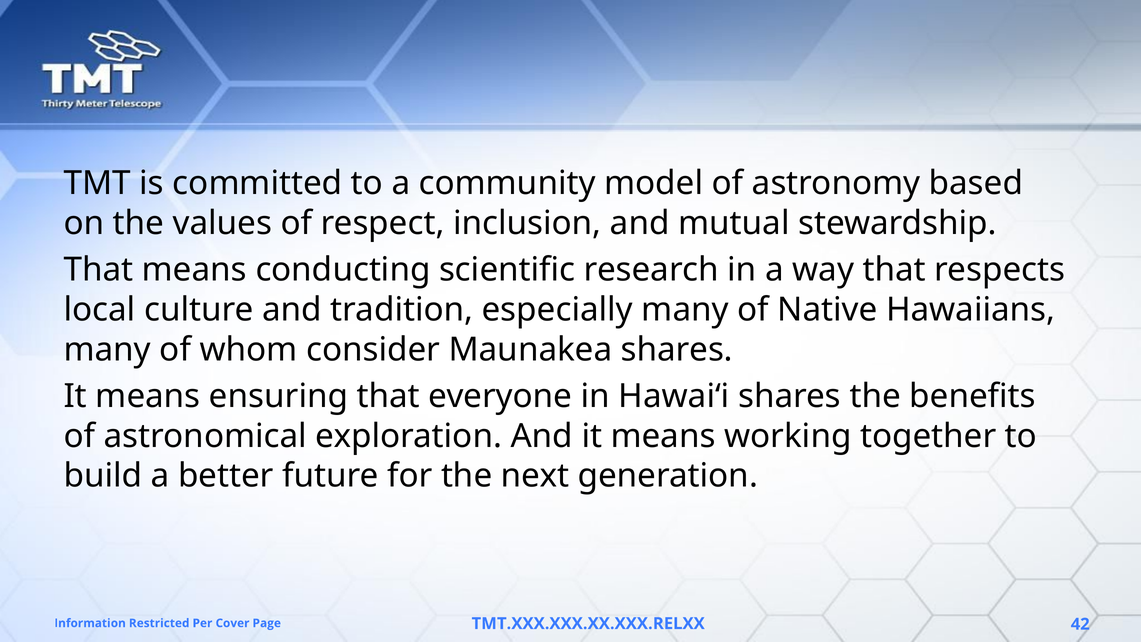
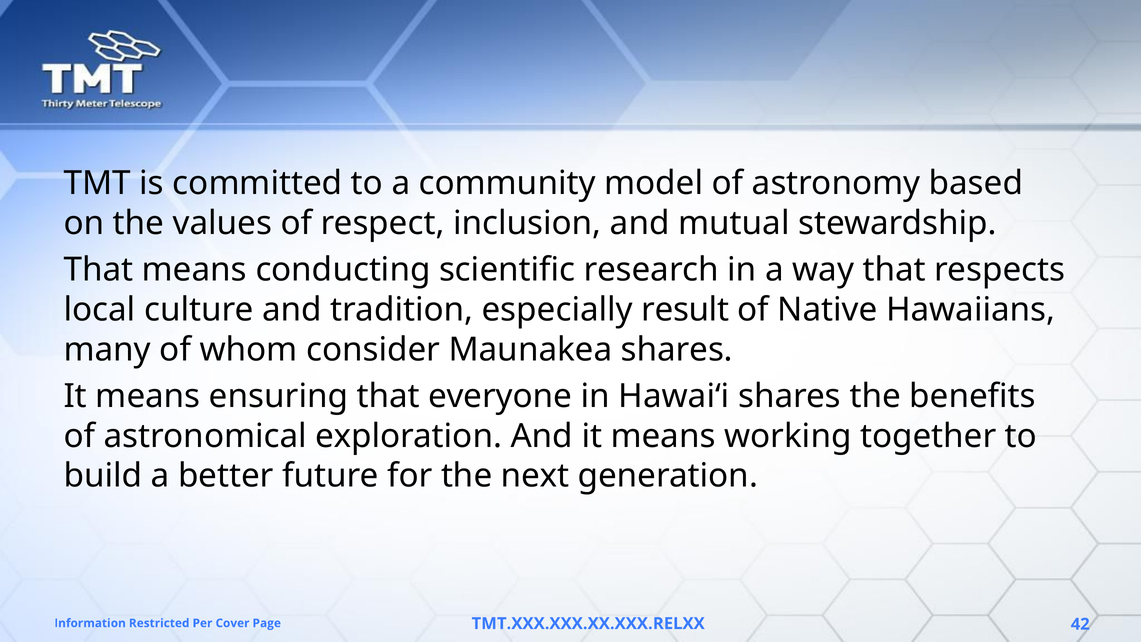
especially many: many -> result (685, 310)
